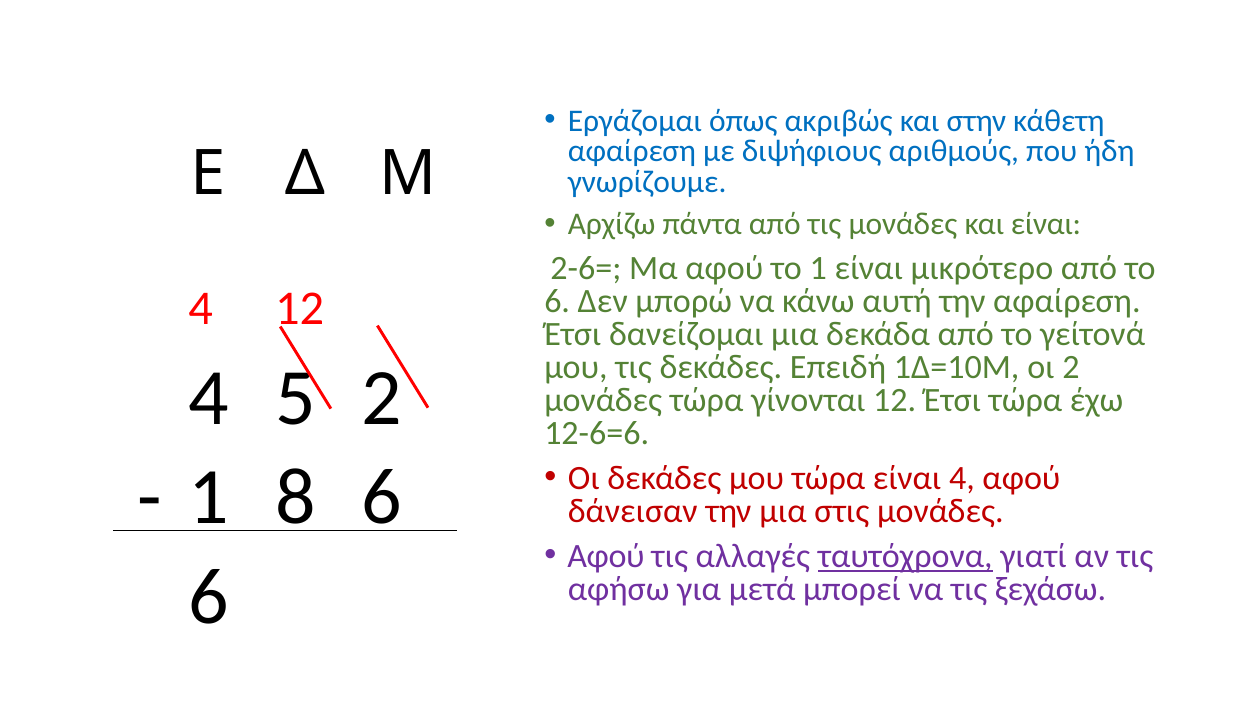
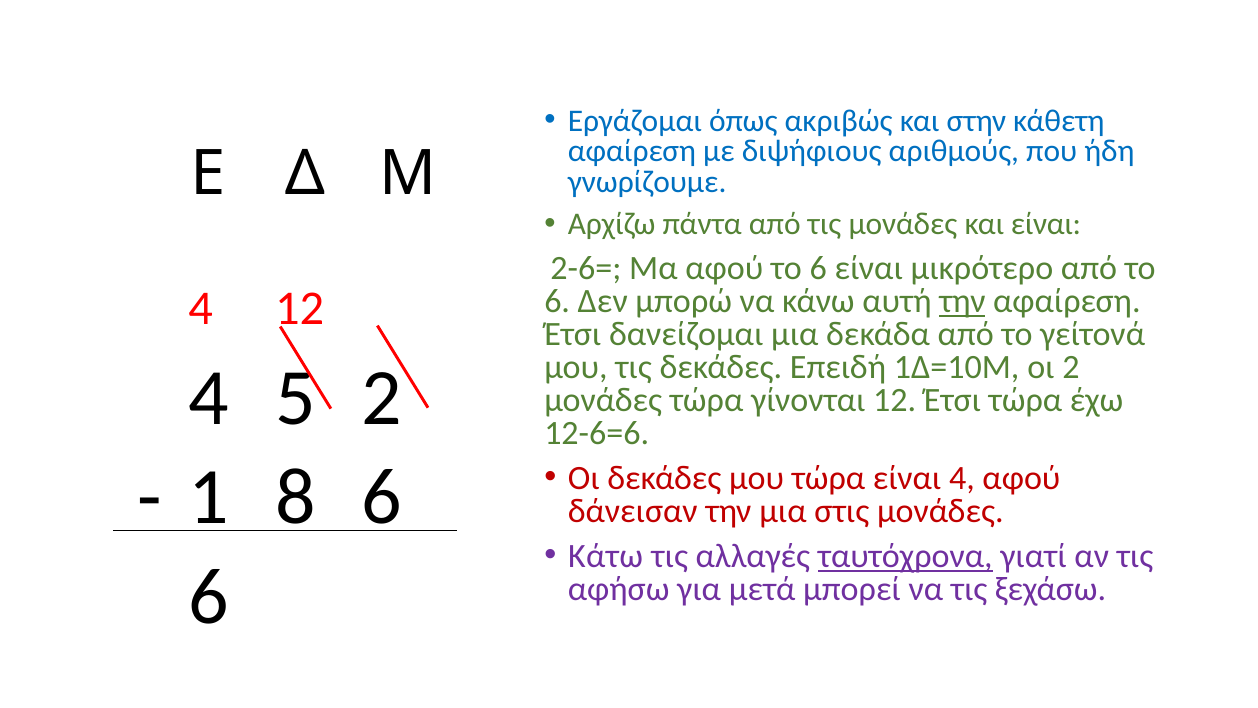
αφού το 1: 1 -> 6 (818, 268)
την underline: none -> present (962, 301)
Αφού: Αφού -> Κάτω (606, 556)
